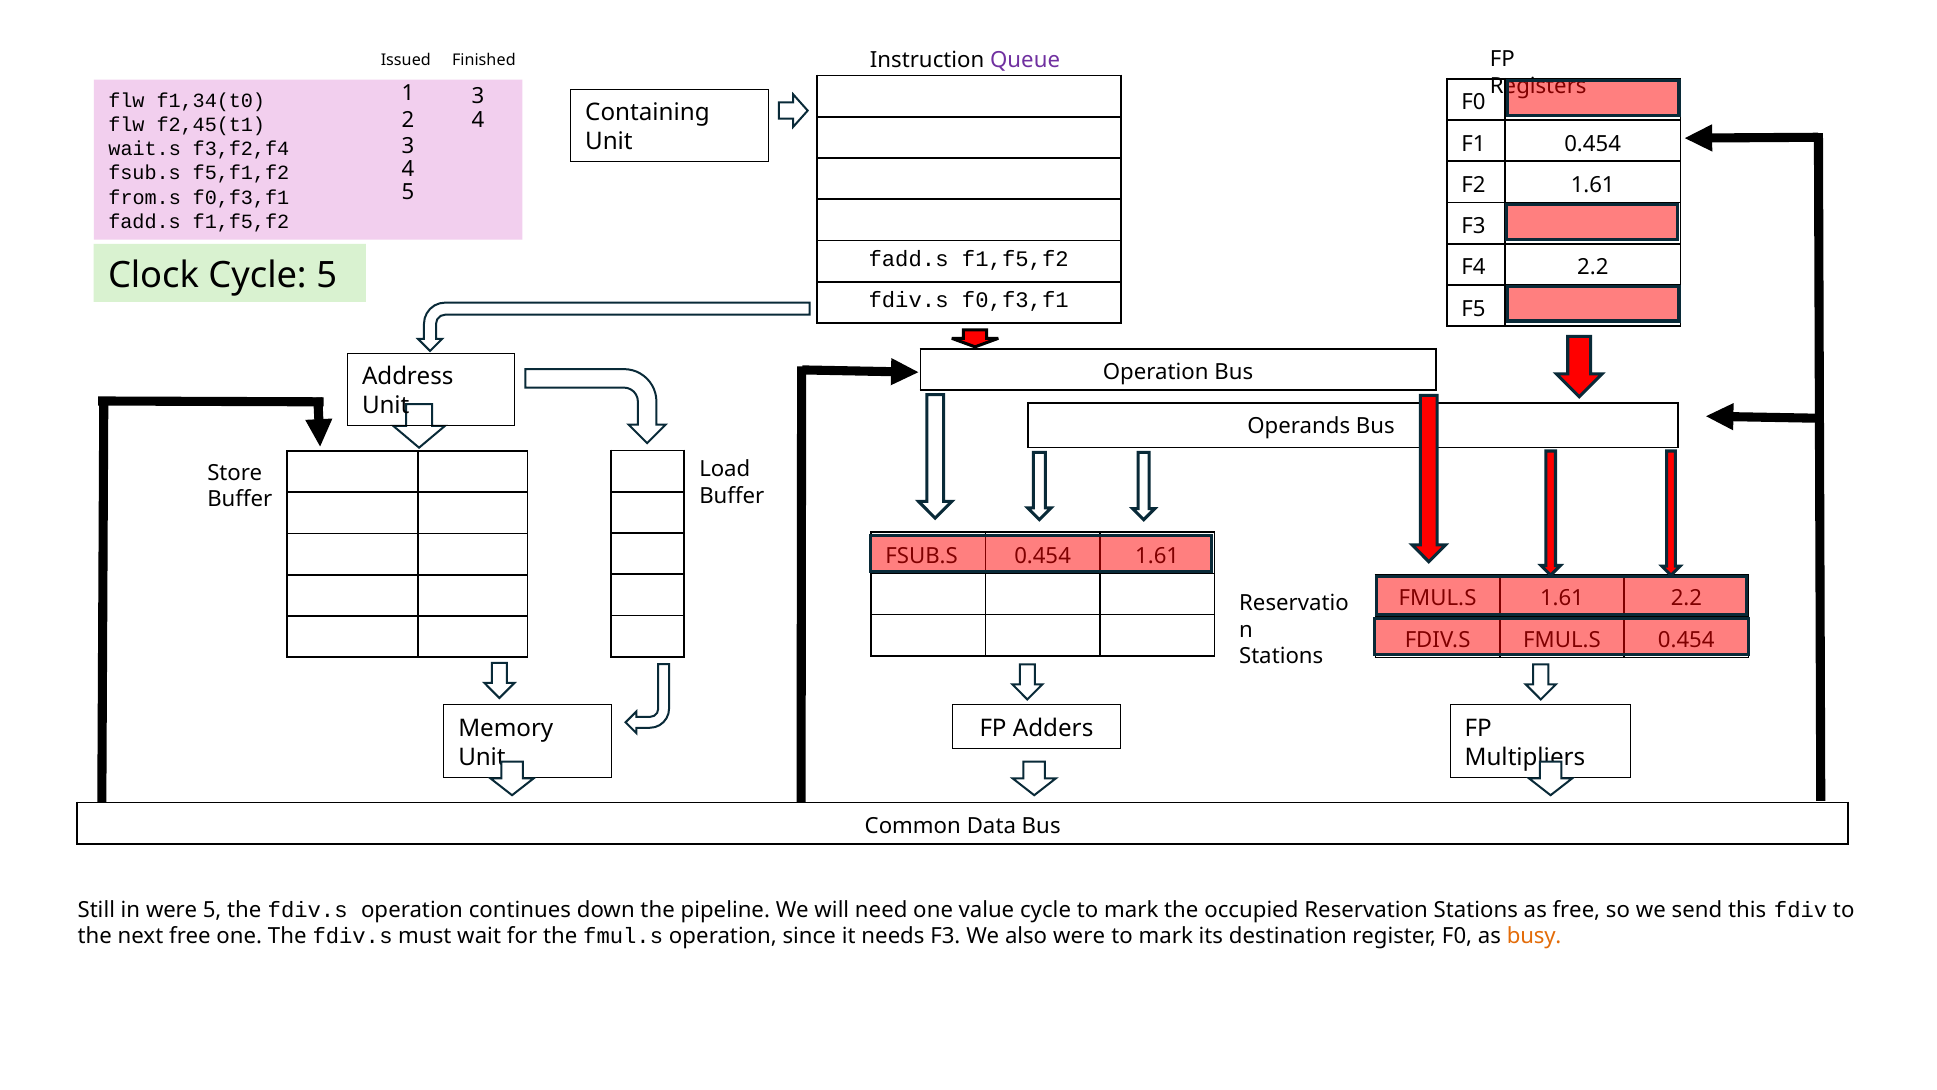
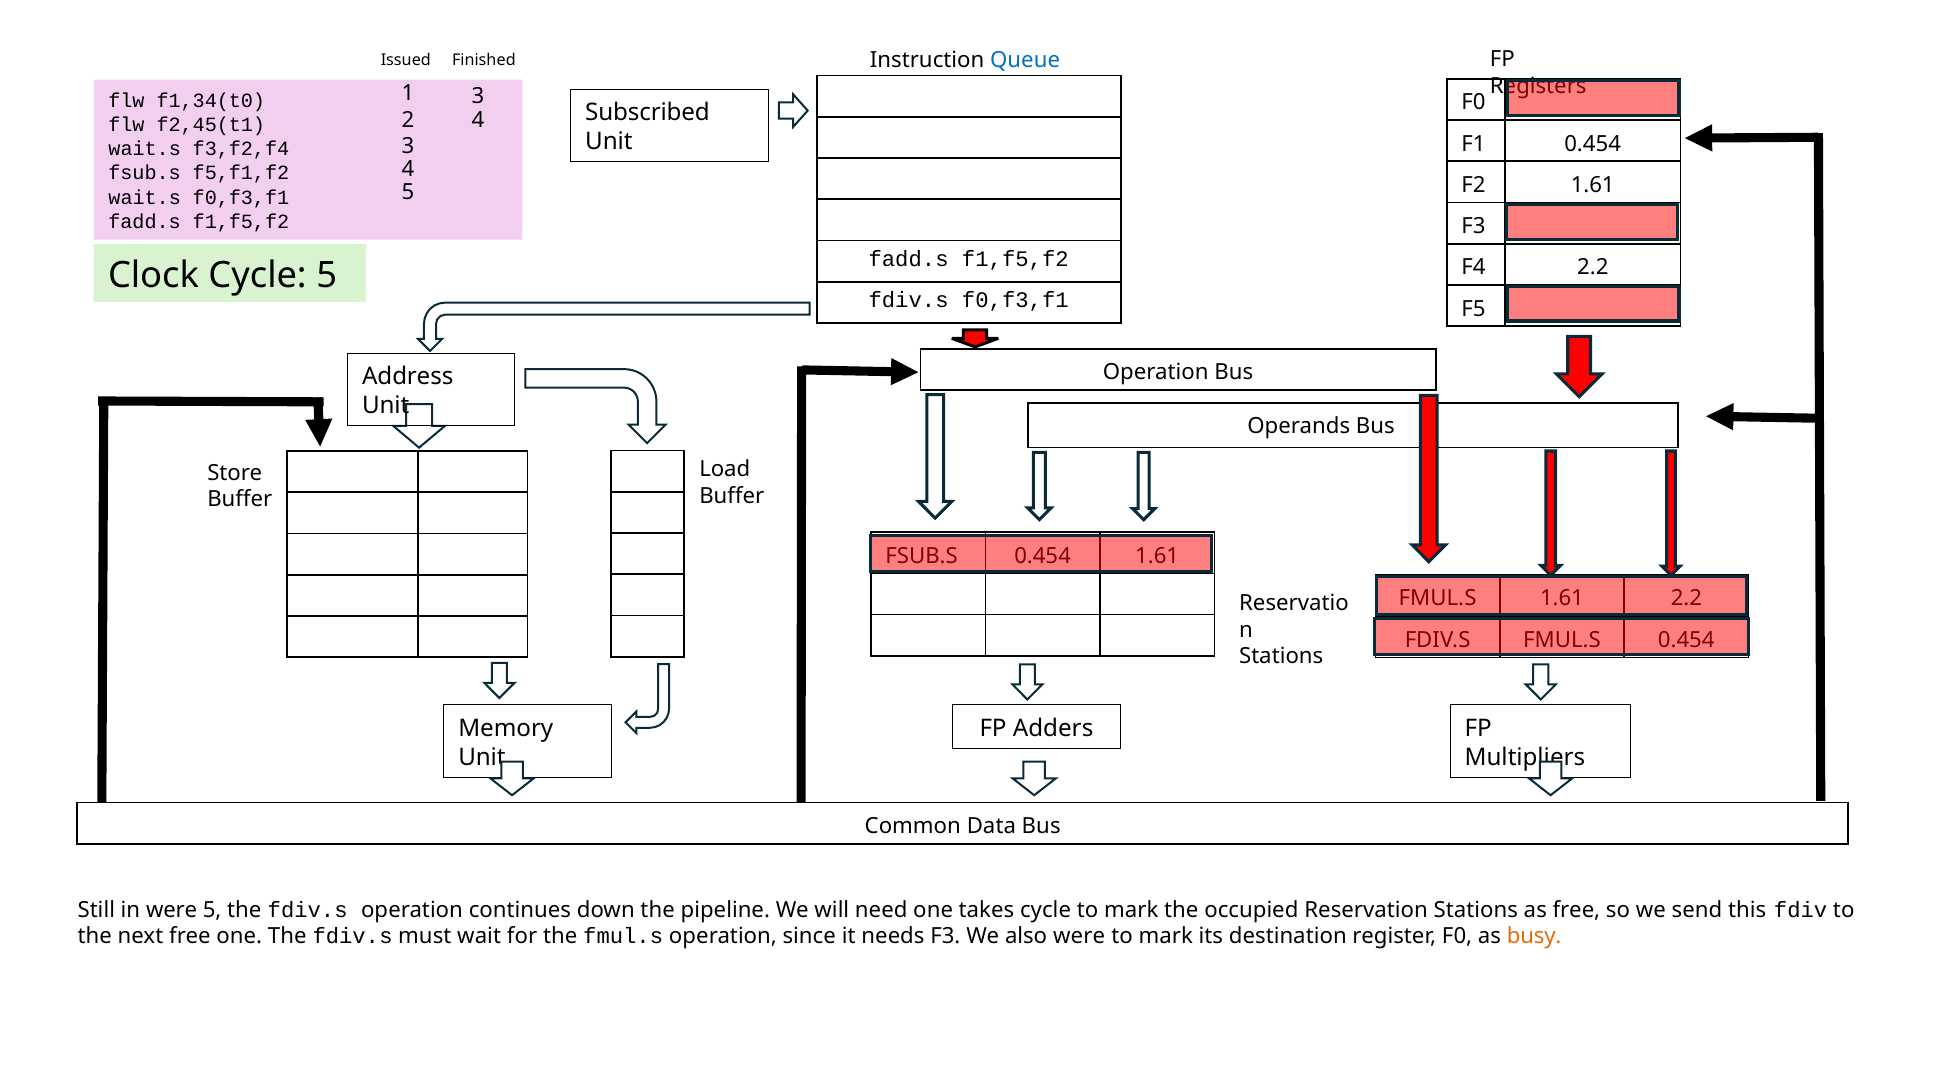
Queue colour: purple -> blue (1025, 60)
Containing: Containing -> Subscribed (648, 113)
from.s: from.s -> wait.s (145, 197)
value: value -> takes (986, 909)
